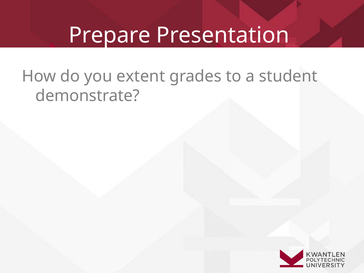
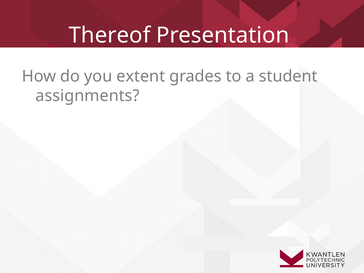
Prepare: Prepare -> Thereof (109, 35)
demonstrate: demonstrate -> assignments (88, 96)
